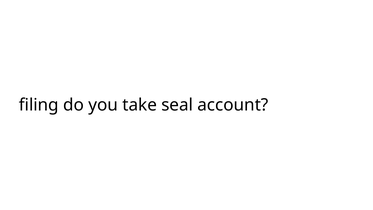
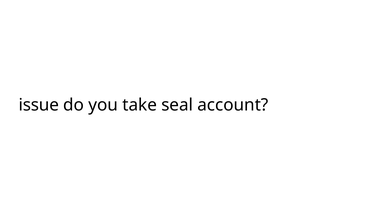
filing: filing -> issue (39, 105)
